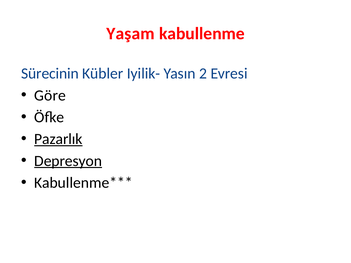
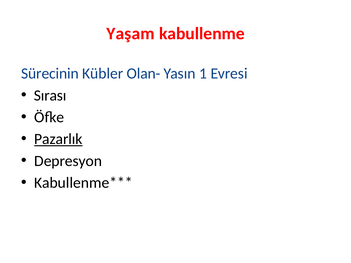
Iyilik-: Iyilik- -> Olan- (144, 74)
2: 2 -> 1 (203, 74)
Göre: Göre -> Sırası (50, 95)
Depresyon underline: present -> none (68, 161)
